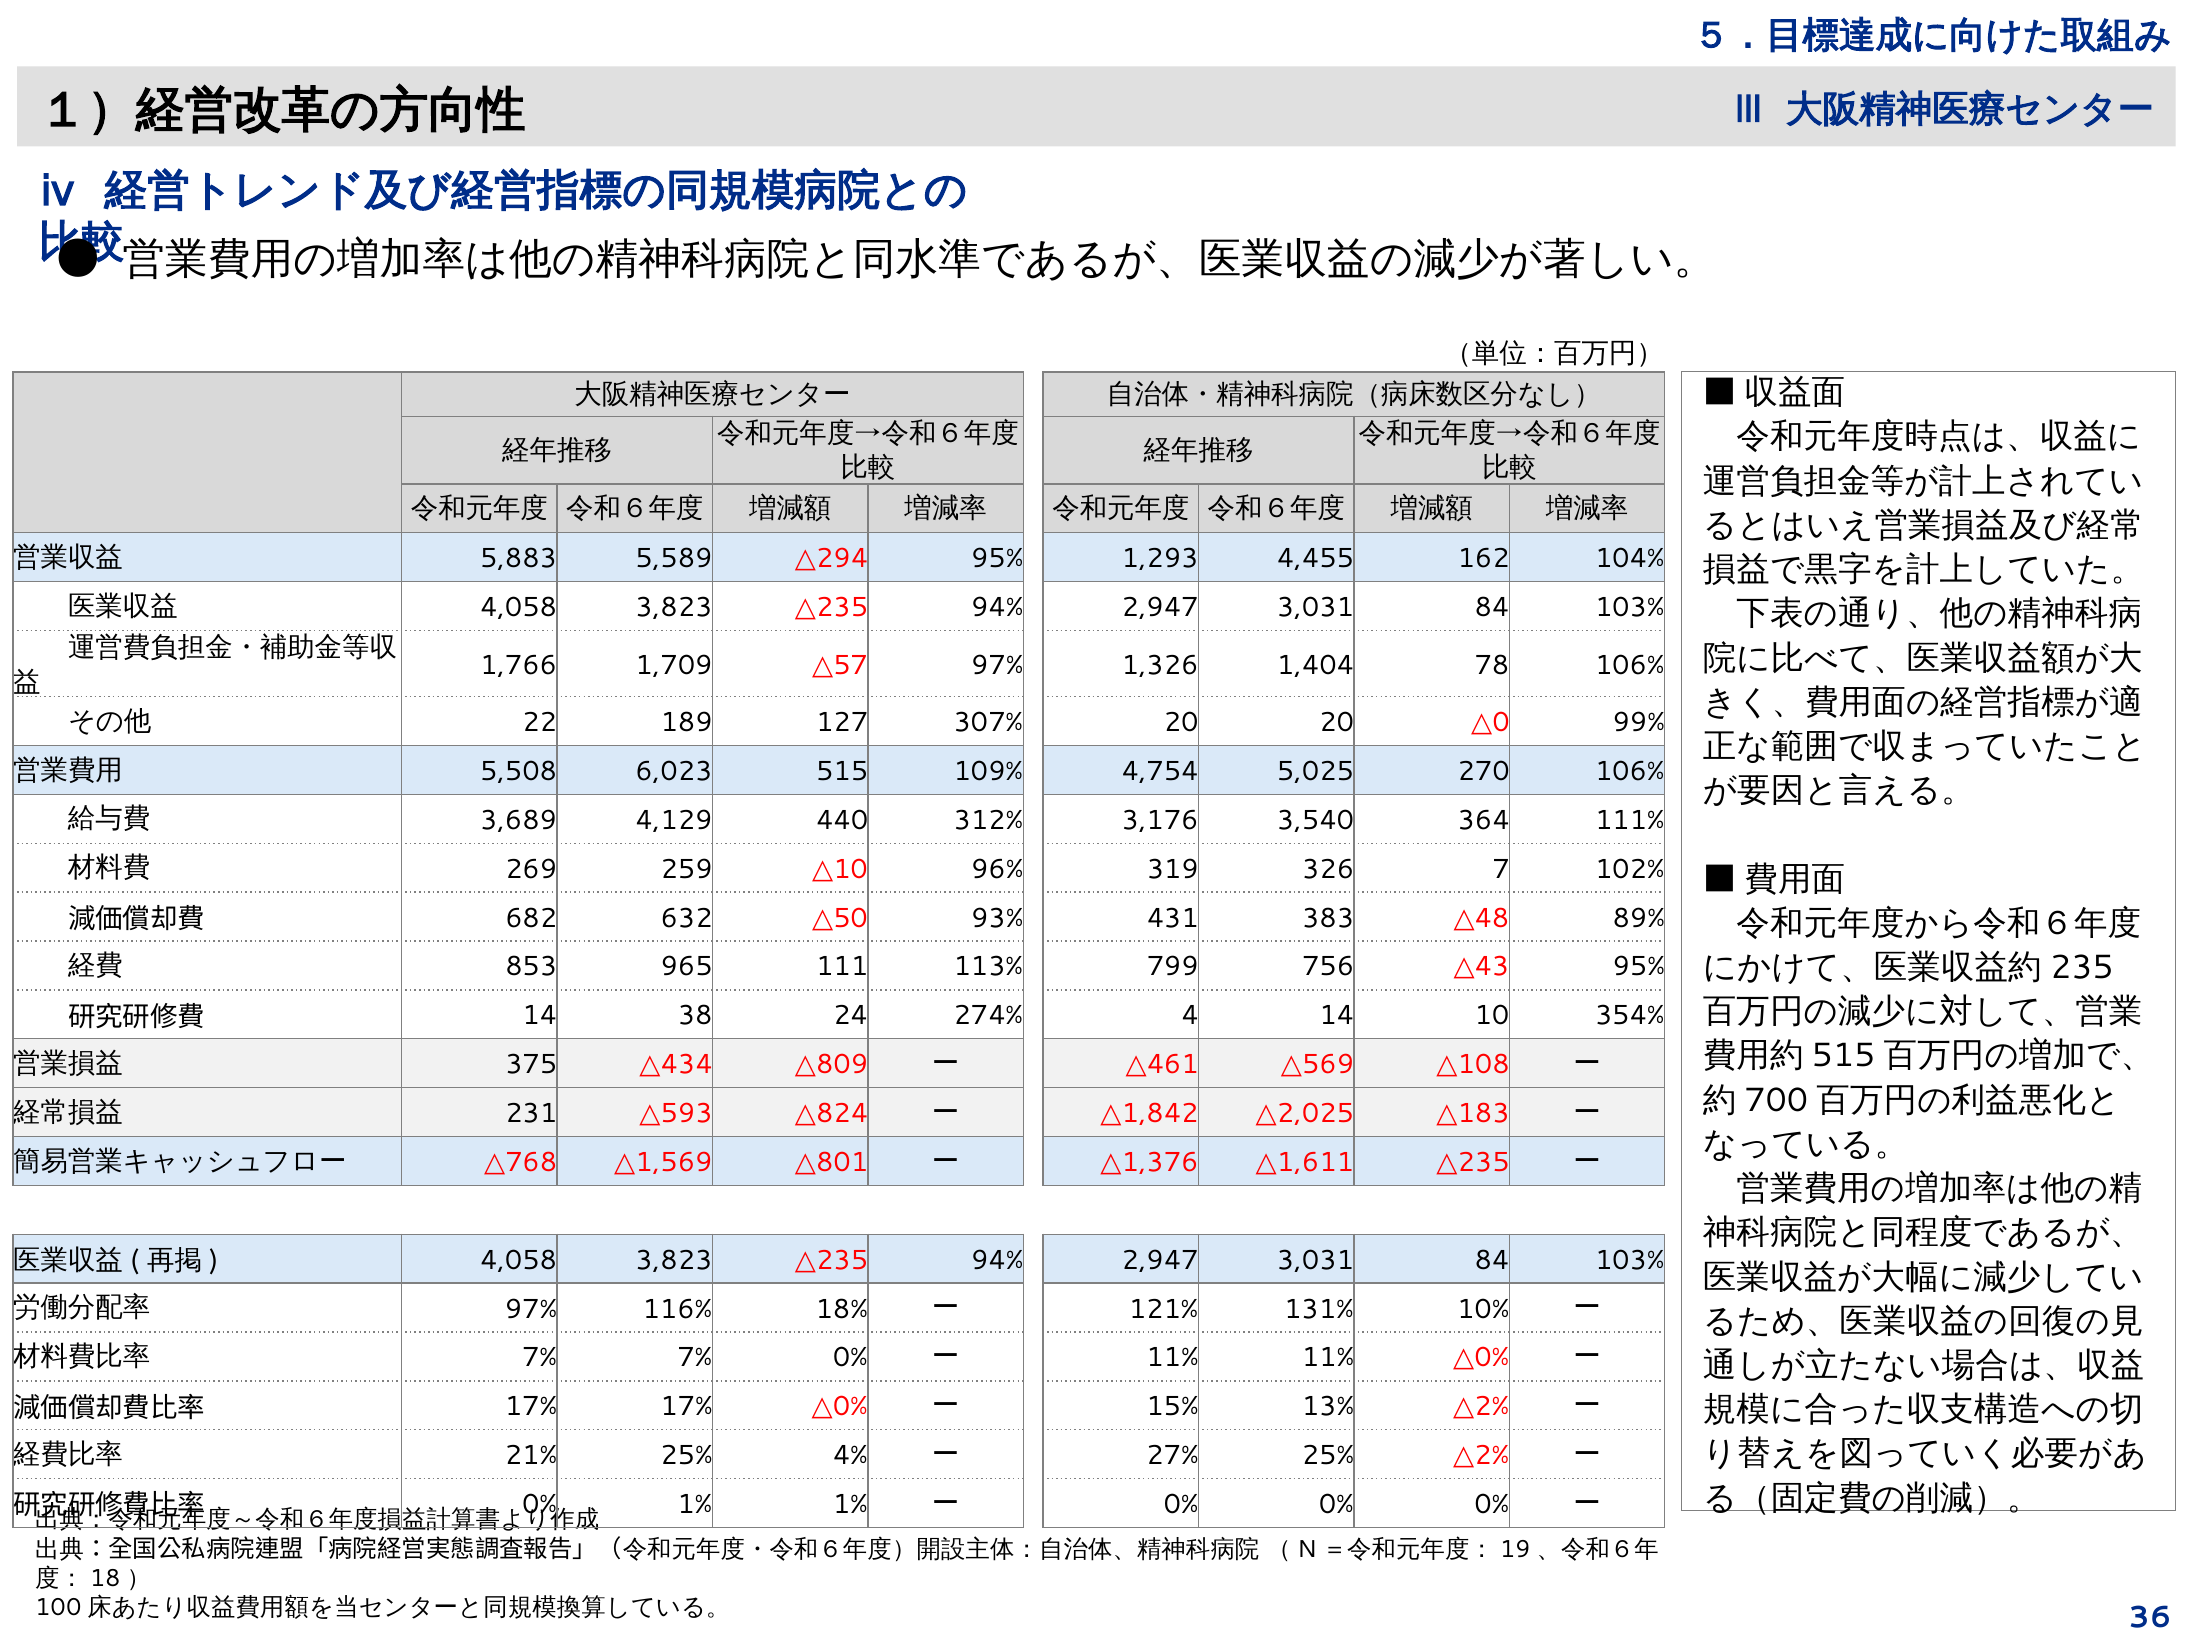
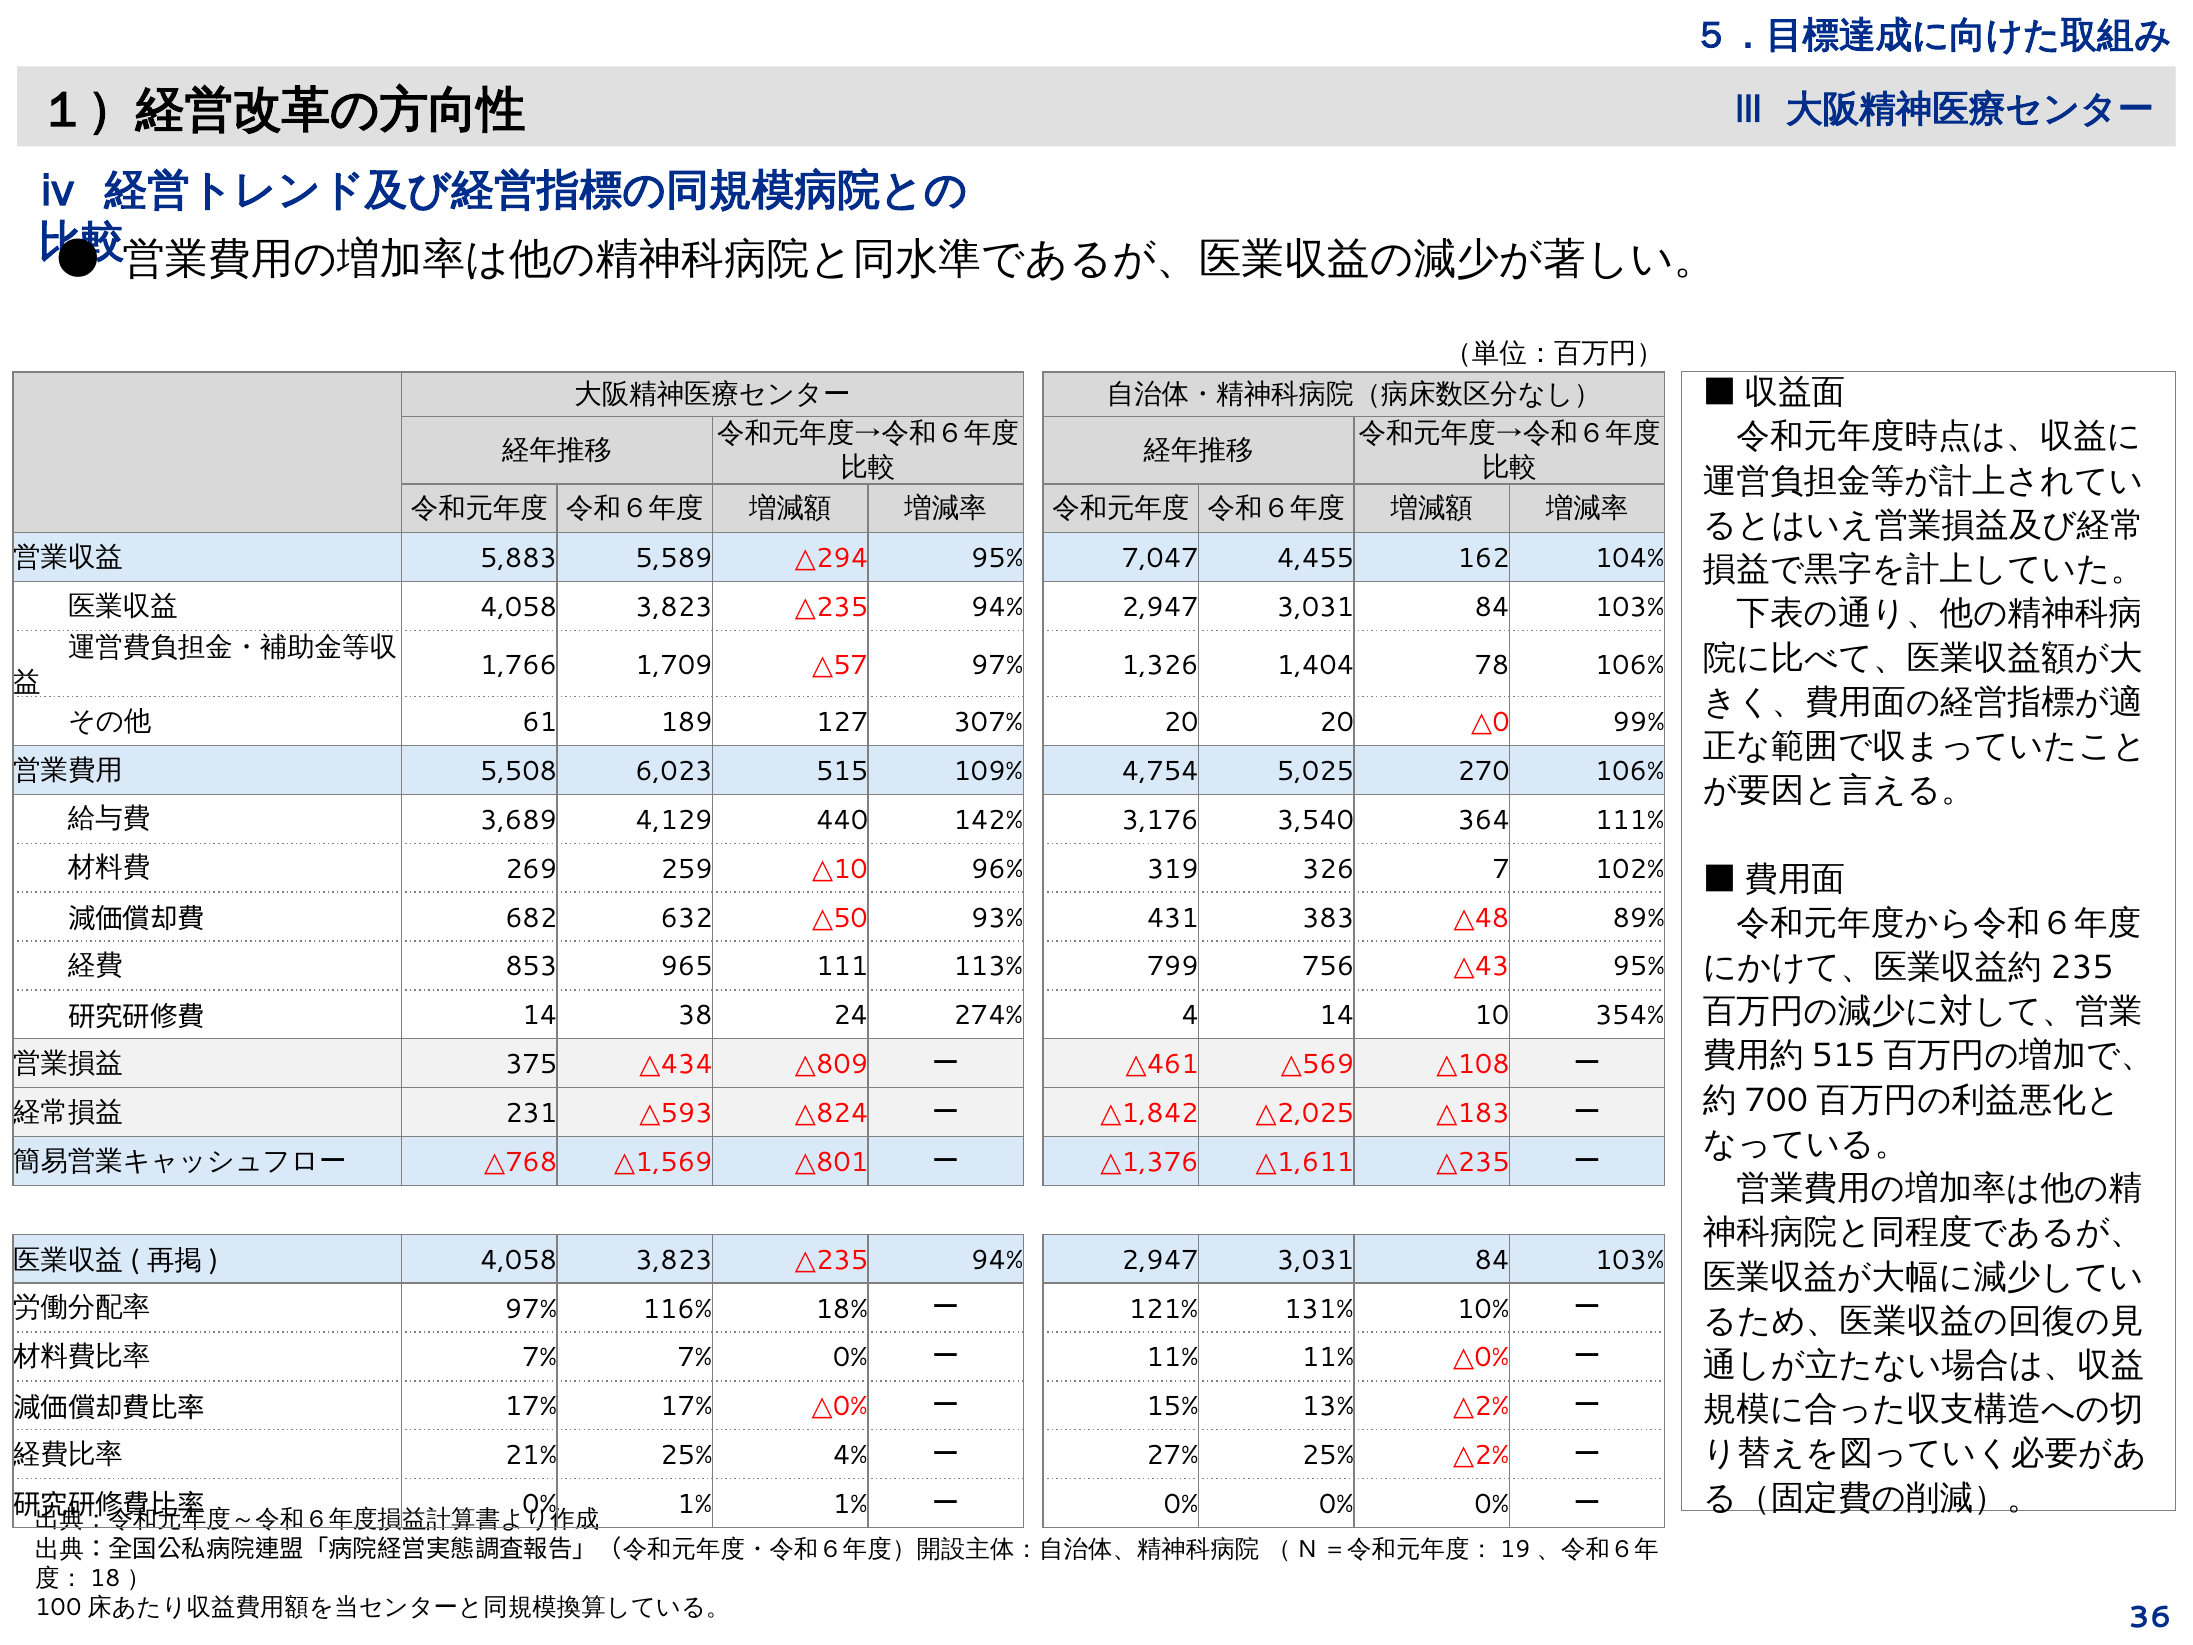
1,293: 1,293 -> 7,047 (1160, 559)
22: 22 -> 61 (540, 722)
312%: 312% -> 142% (988, 820)
